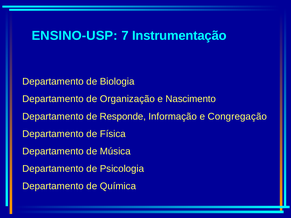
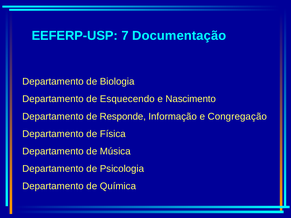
ENSINO-USP: ENSINO-USP -> EEFERP-USP (75, 36)
Instrumentação: Instrumentação -> Documentação (179, 36)
Organização: Organização -> Esquecendo (127, 99)
